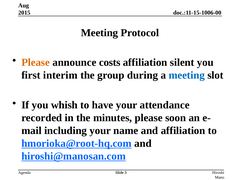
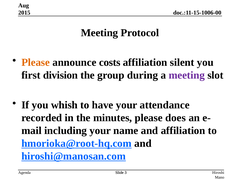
interim: interim -> division (60, 75)
meeting colour: blue -> purple (187, 75)
soon: soon -> does (176, 118)
